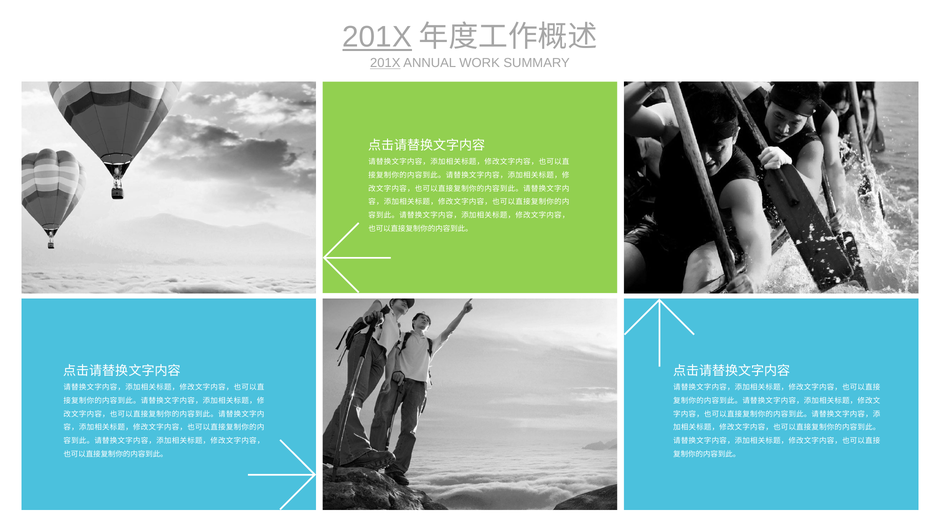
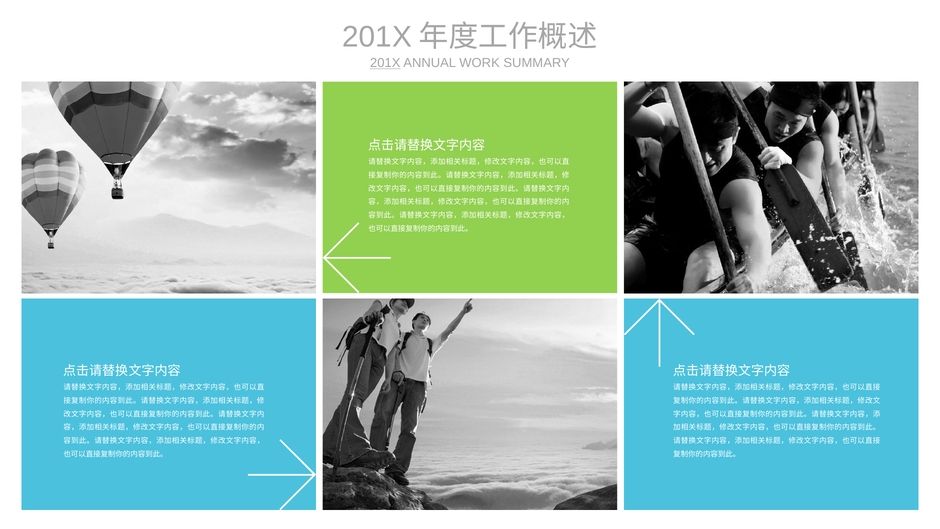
201X underline: present -> none (377, 37)
